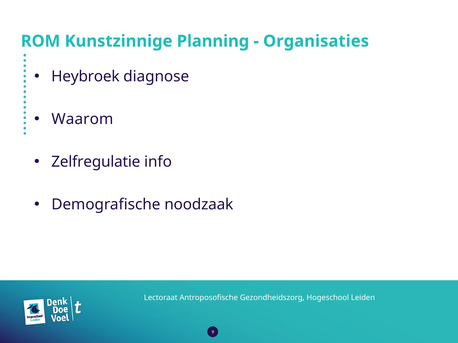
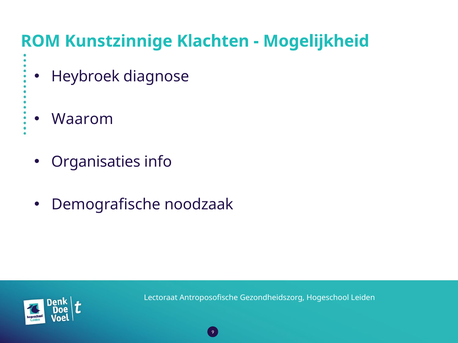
Planning: Planning -> Klachten (213, 41)
Organisaties: Organisaties -> Mogelijkheid (316, 41)
Zelfregulatie: Zelfregulatie -> Organisaties (96, 162)
